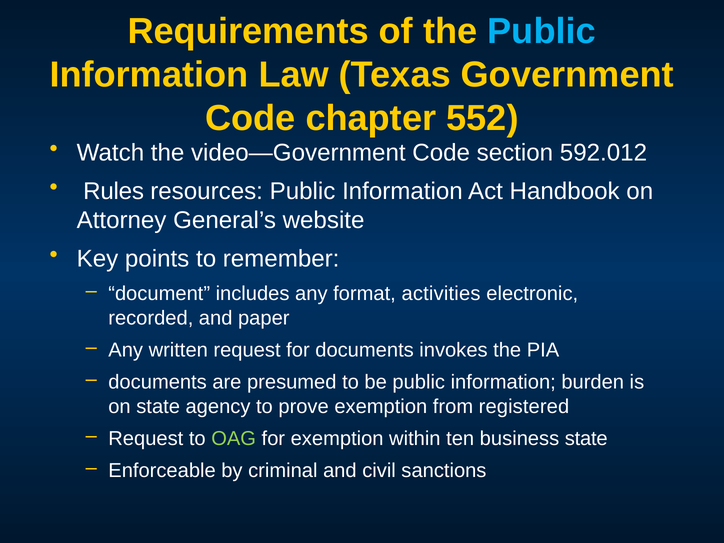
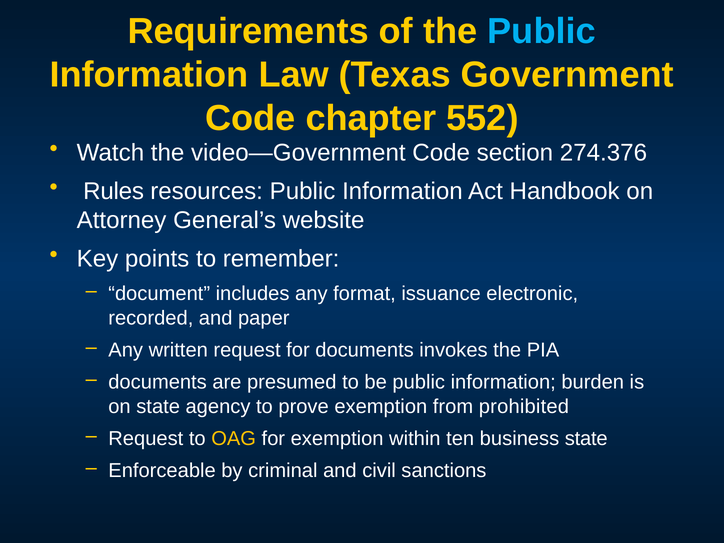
592.012: 592.012 -> 274.376 (603, 153)
activities: activities -> issuance (441, 294)
registered: registered -> prohibited (524, 406)
OAG colour: light green -> yellow (234, 439)
